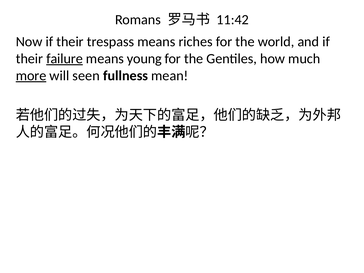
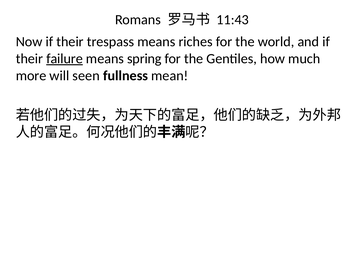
11:42: 11:42 -> 11:43 (233, 20)
young: young -> spring (144, 59)
more underline: present -> none (31, 76)
